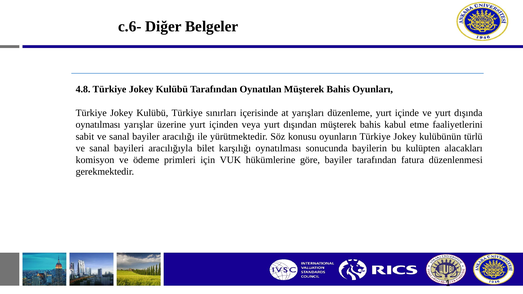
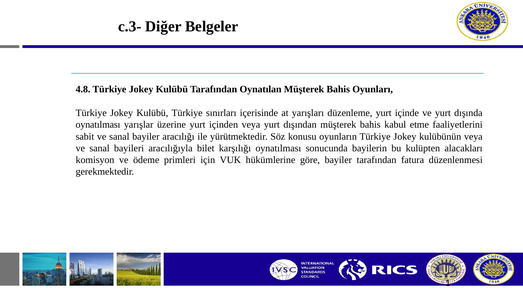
c.6-: c.6- -> c.3- (130, 26)
kulübünün türlü: türlü -> veya (473, 137)
